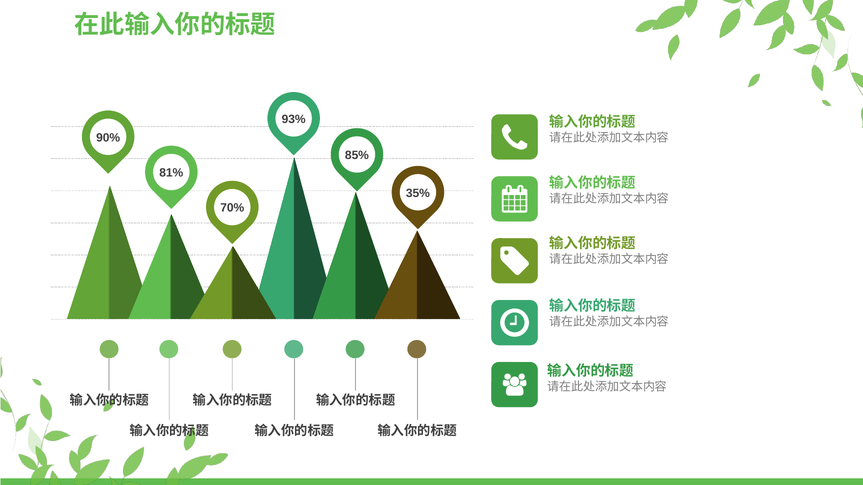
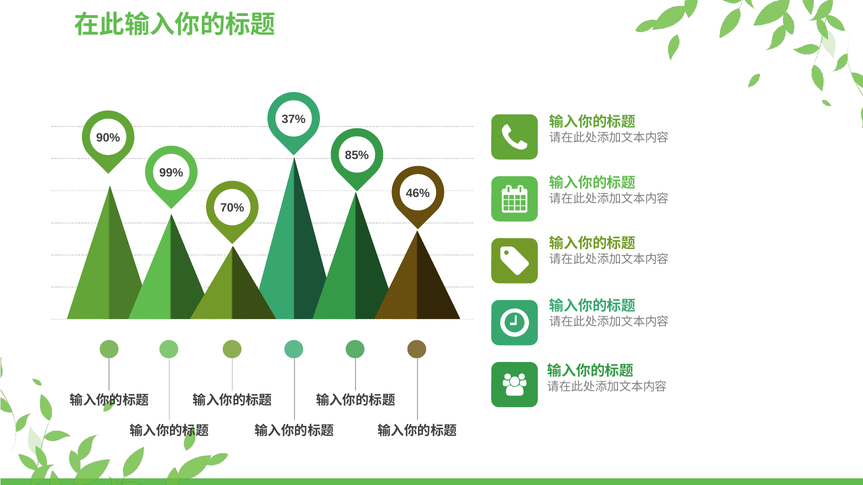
93%: 93% -> 37% (294, 119)
81%: 81% -> 99% (171, 173)
35%: 35% -> 46% (418, 193)
